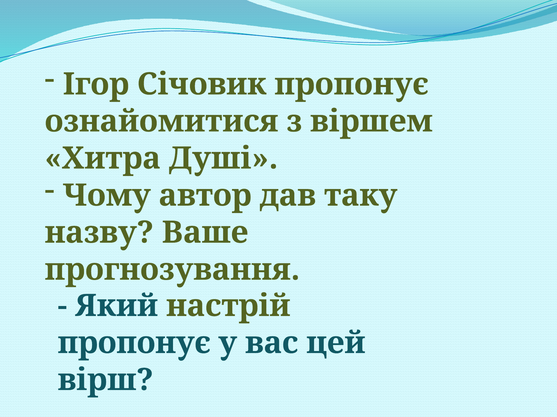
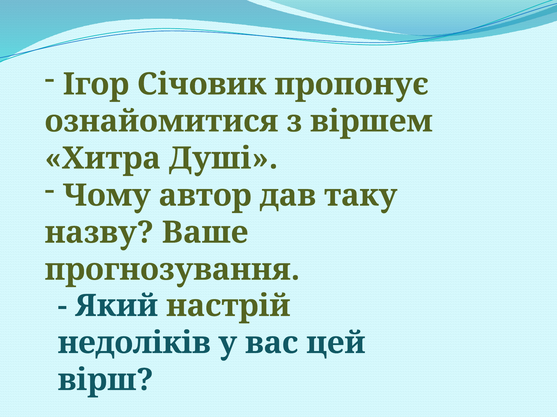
пропонує: пропонує -> недоліків (134, 343)
